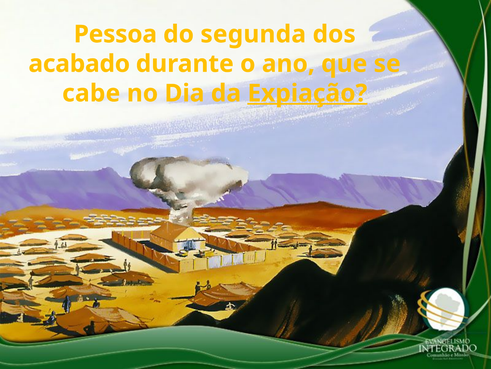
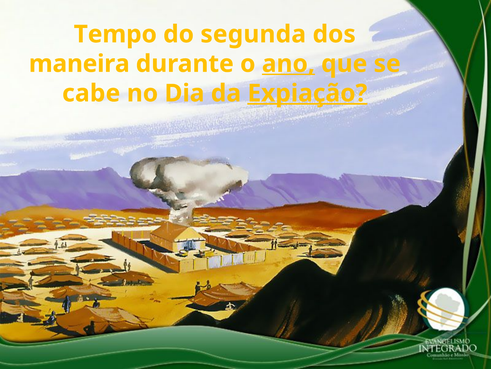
Pessoa: Pessoa -> Tempo (115, 34)
acabado: acabado -> maneira (79, 64)
ano underline: none -> present (288, 64)
